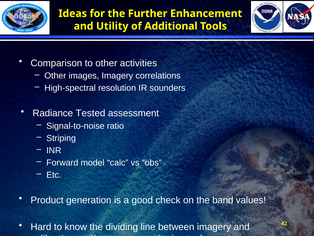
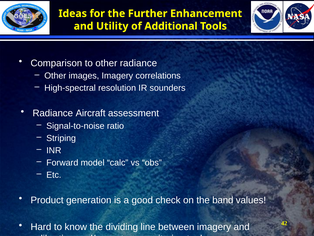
other activities: activities -> radiance (138, 63)
Tested: Tested -> Aircraft (91, 113)
